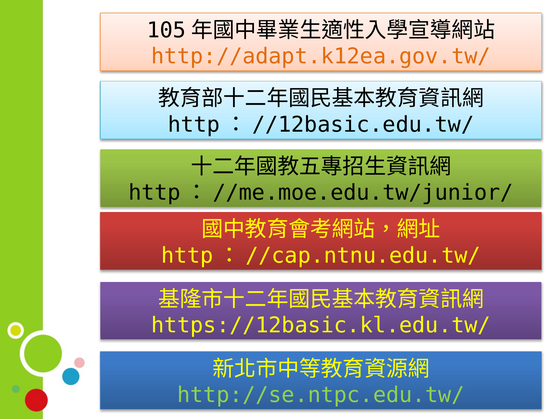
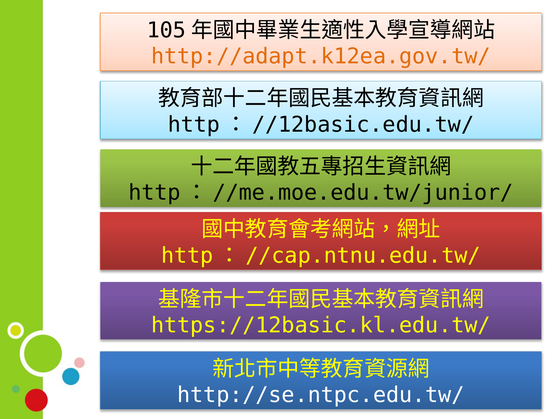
http://se.ntpc.edu.tw/ colour: light green -> white (321, 395)
